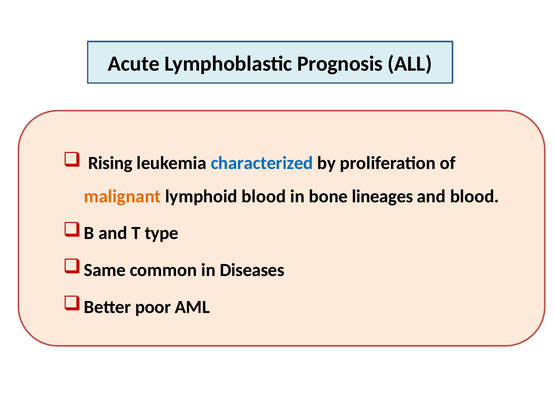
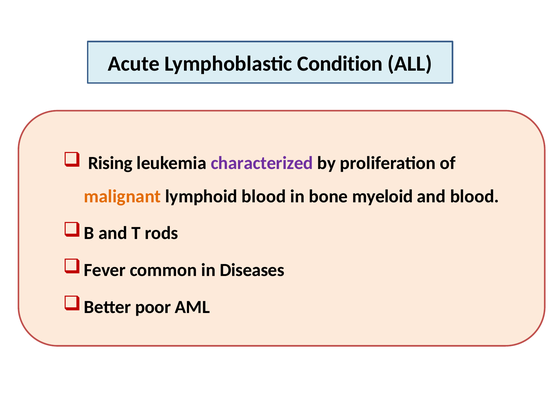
Prognosis: Prognosis -> Condition (340, 64)
characterized colour: blue -> purple (262, 163)
lineages: lineages -> myeloid (383, 197)
type: type -> rods (162, 233)
Same: Same -> Fever (105, 270)
